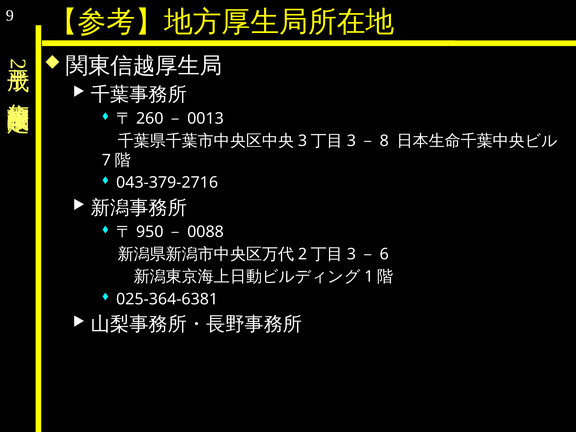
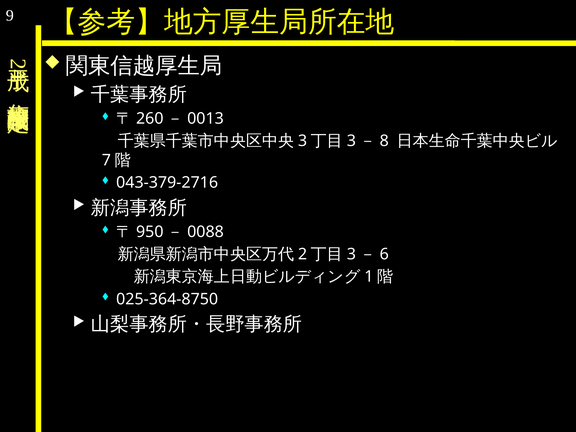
025-364-6381: 025-364-6381 -> 025-364-8750 (167, 299)
